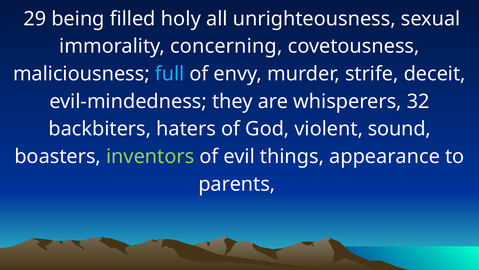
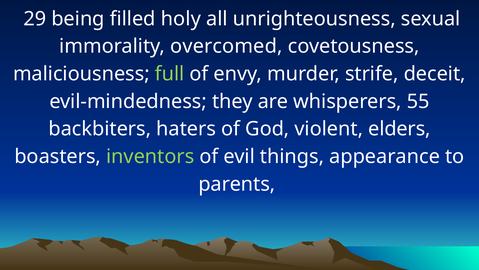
concerning: concerning -> overcomed (226, 46)
full colour: light blue -> light green (170, 74)
32: 32 -> 55 (418, 101)
sound: sound -> elders (399, 129)
